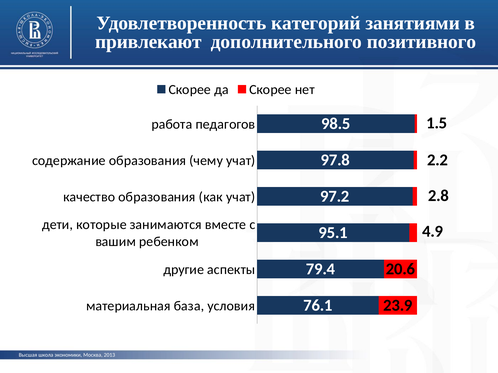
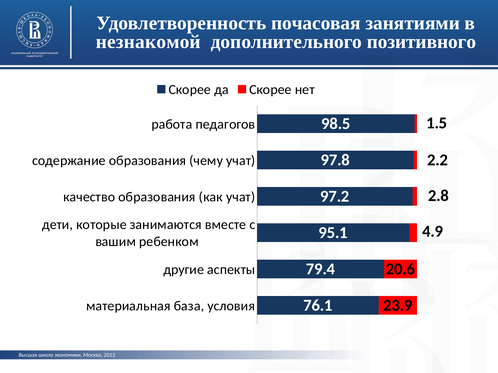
категорий: категорий -> почасовая (316, 23)
привлекают: привлекают -> незнакомой (148, 42)
